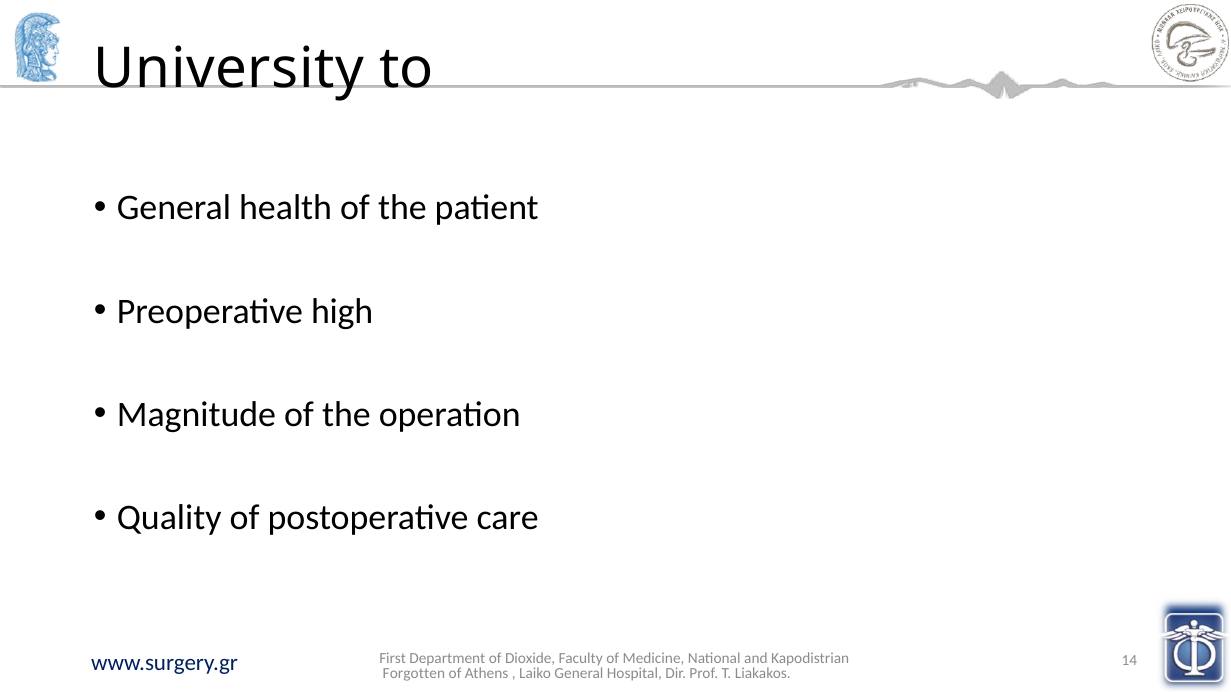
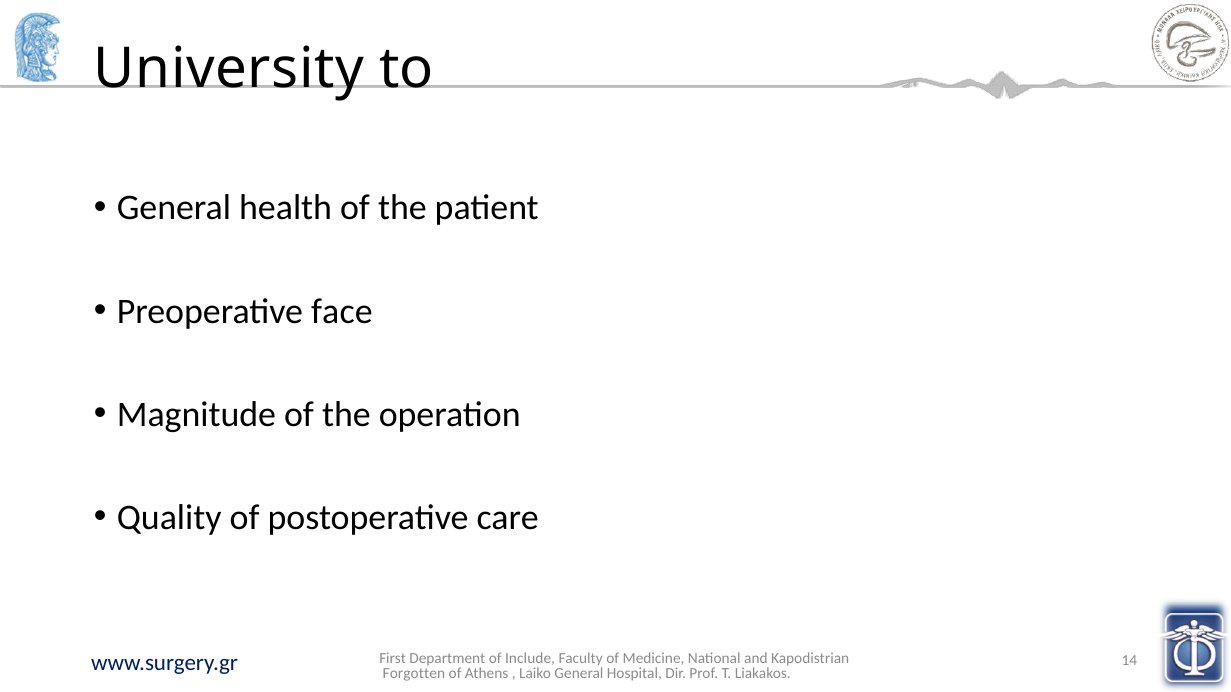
high: high -> face (342, 311)
Dioxide: Dioxide -> Include (530, 659)
